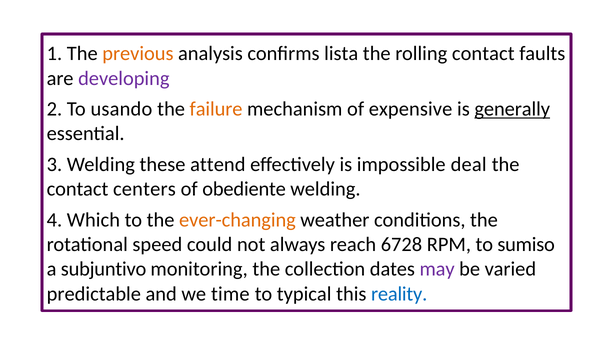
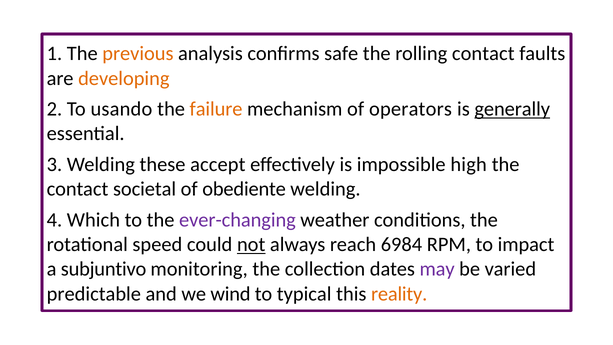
lista: lista -> safe (341, 54)
developing colour: purple -> orange (124, 78)
expensive: expensive -> operators (410, 109)
attend: attend -> accept (218, 165)
deal: deal -> high (469, 165)
centers: centers -> societal (145, 189)
ever-changing colour: orange -> purple (237, 220)
not underline: none -> present (251, 245)
6728: 6728 -> 6984 (401, 245)
sumiso: sumiso -> impact (526, 245)
time: time -> wind (231, 294)
reality colour: blue -> orange (399, 294)
